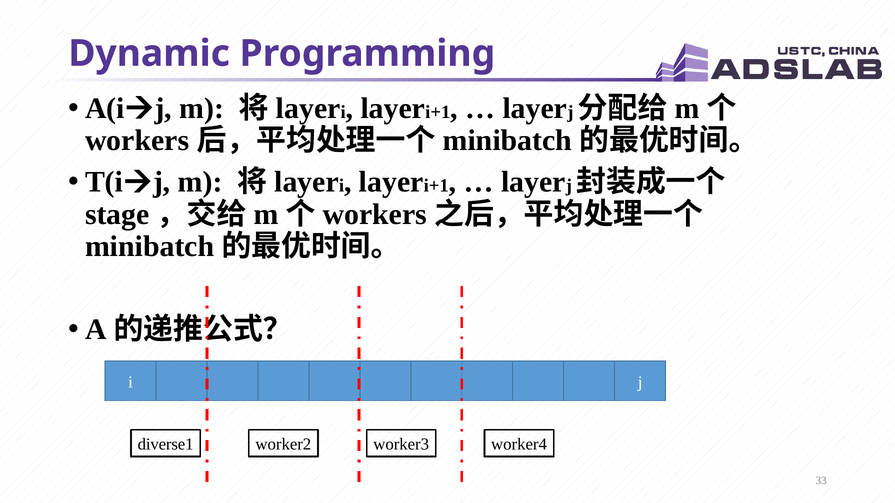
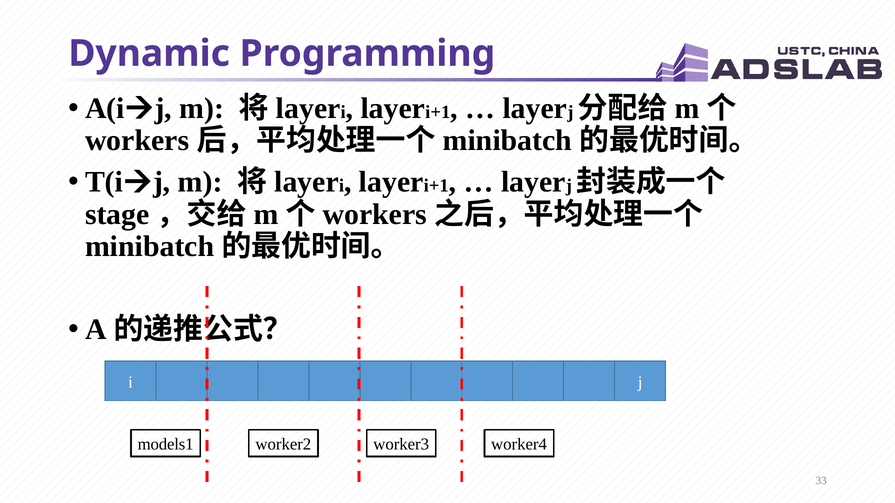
diverse1: diverse1 -> models1 (166, 445)
